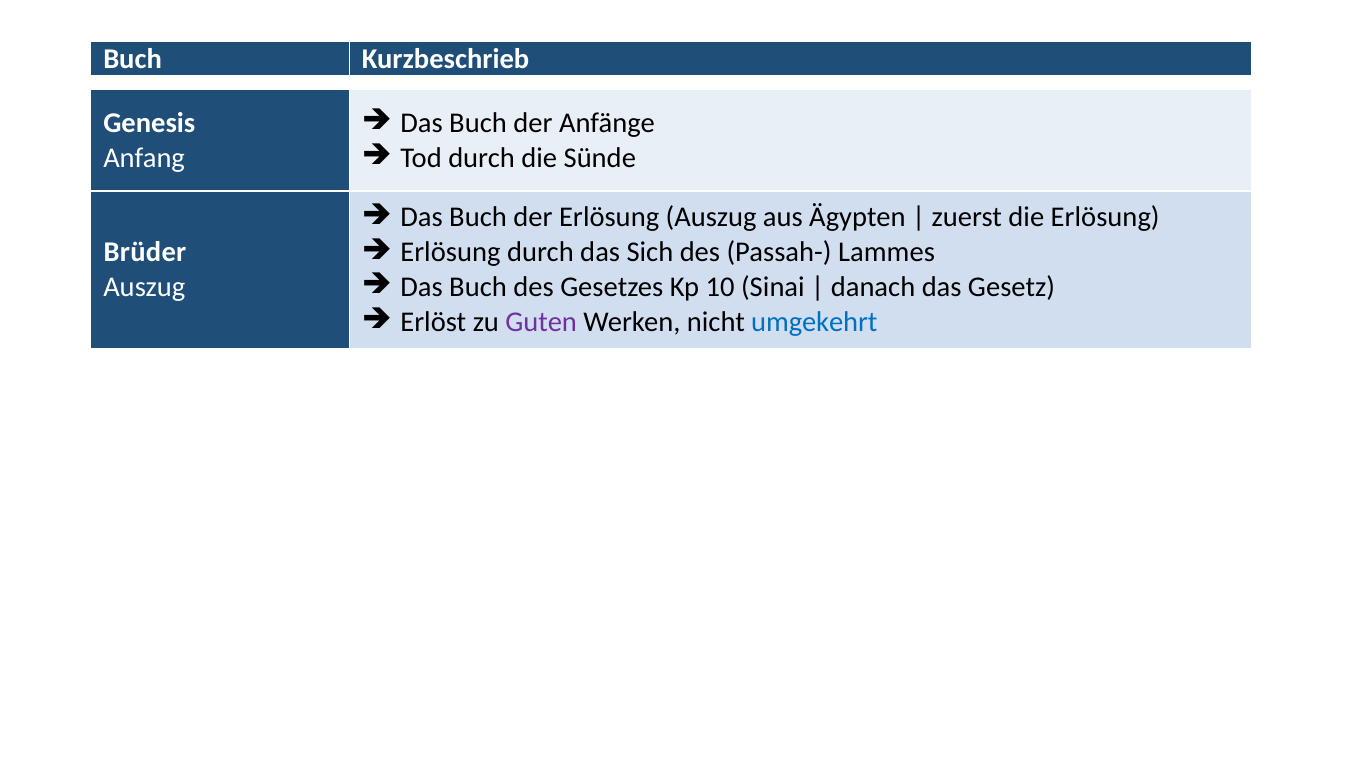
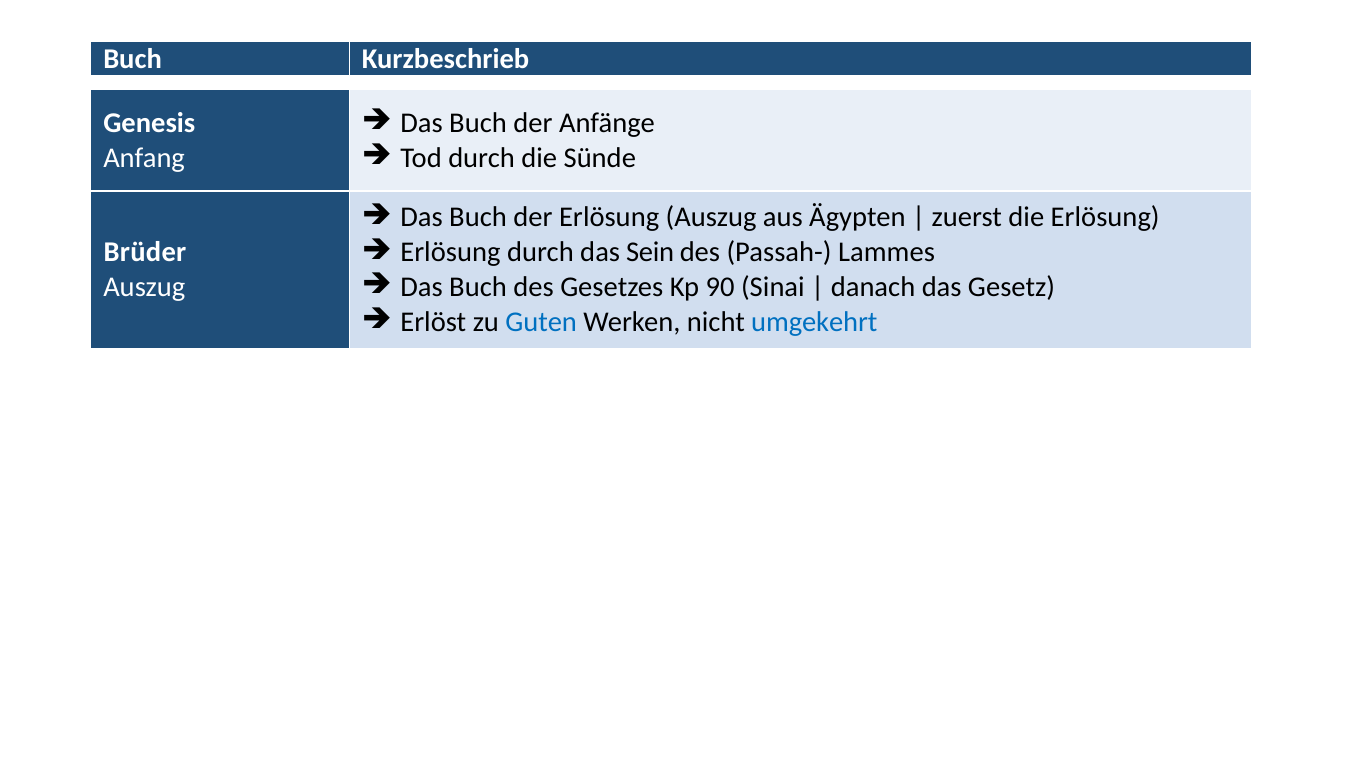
Sich: Sich -> Sein (650, 252)
10: 10 -> 90 (720, 287)
Guten colour: purple -> blue (541, 322)
